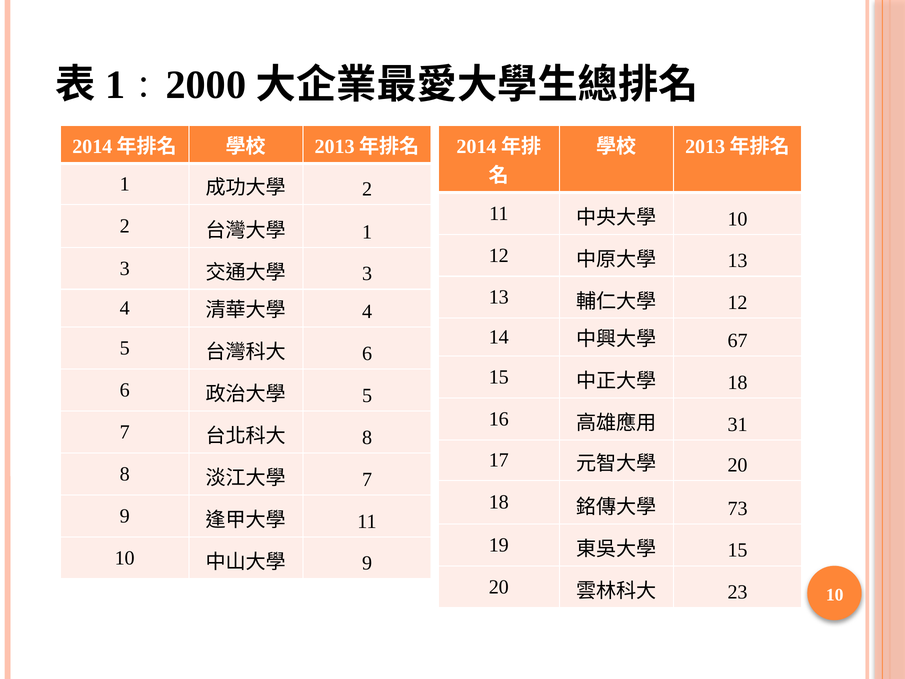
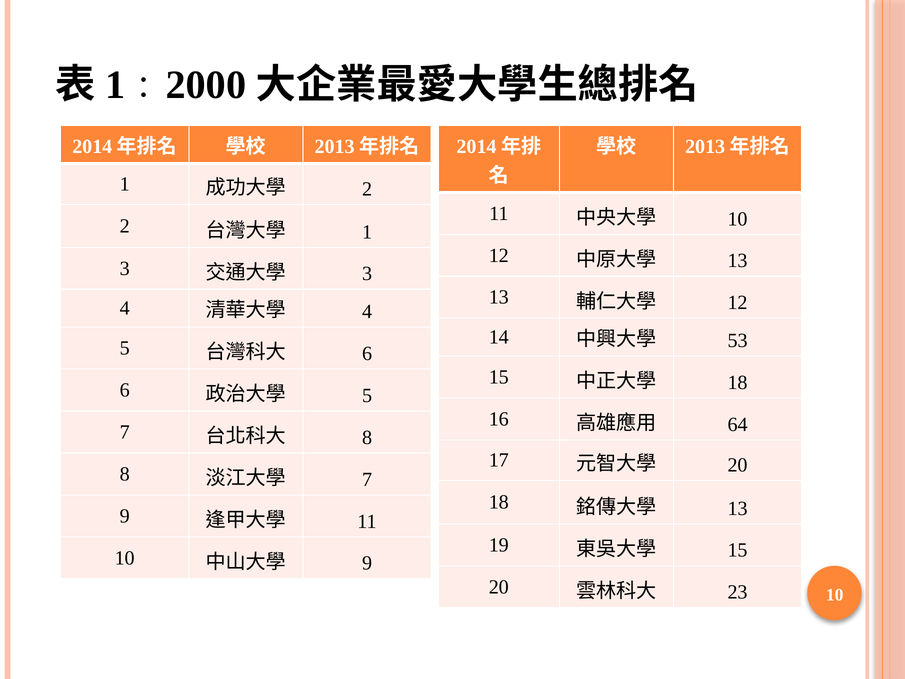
67: 67 -> 53 (738, 340)
31: 31 -> 64 (738, 424)
73: 73 -> 13 (738, 508)
